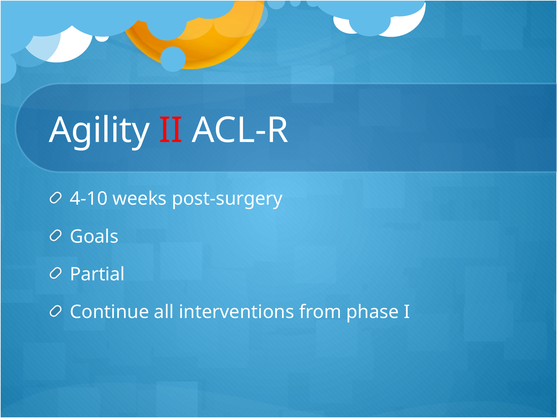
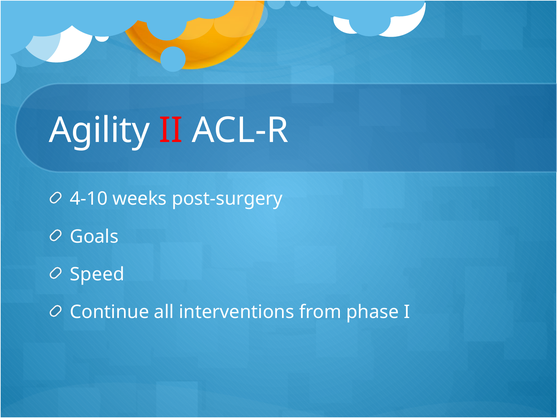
Partial: Partial -> Speed (97, 274)
